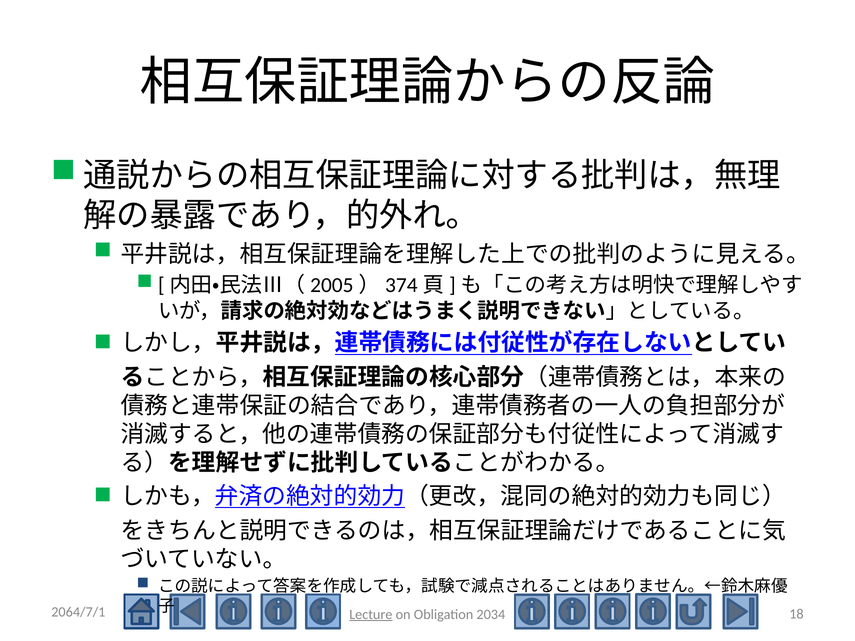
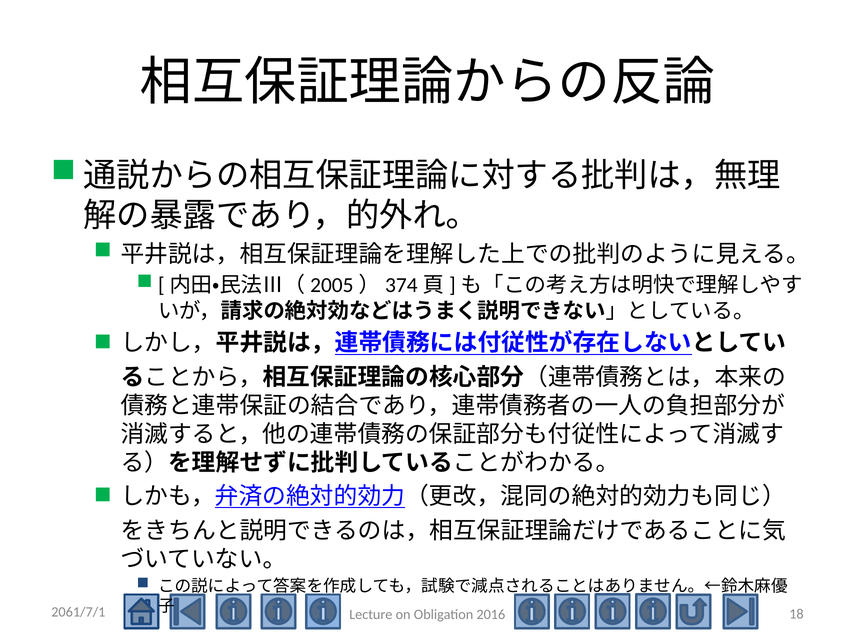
2064/7/1: 2064/7/1 -> 2061/7/1 (78, 612)
Lecture underline: present -> none (371, 615)
2034: 2034 -> 2016 (491, 615)
